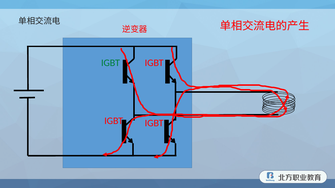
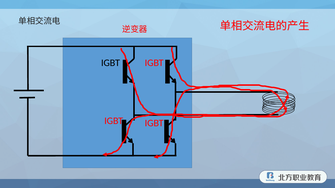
IGBT colour: green -> black (111, 63)
